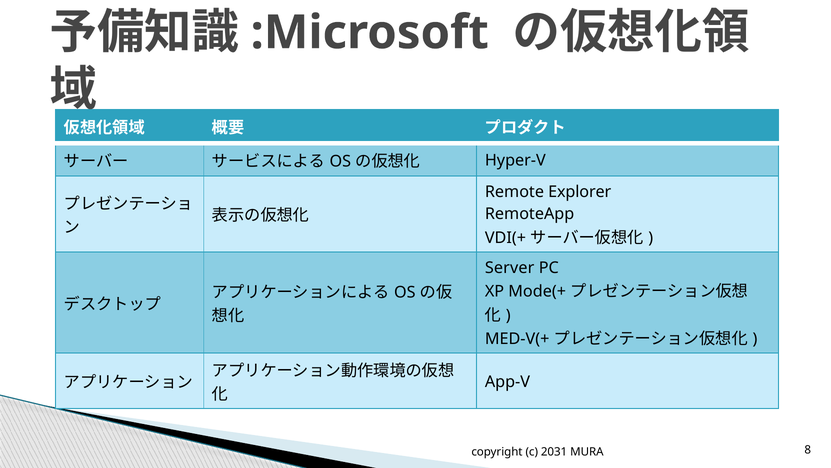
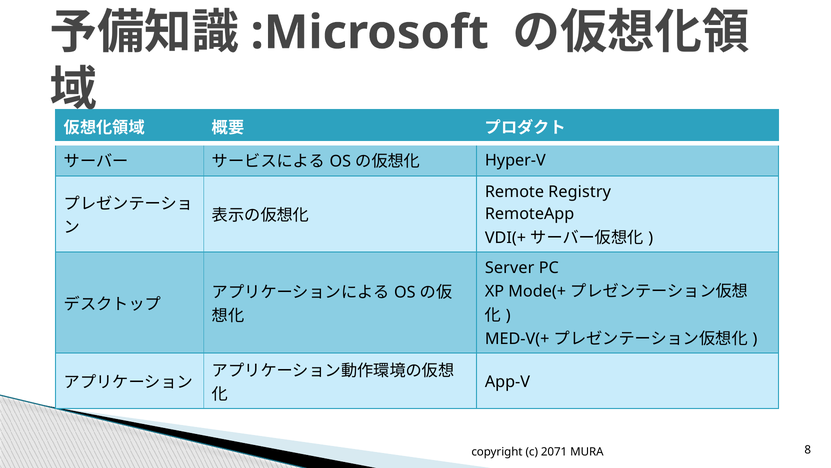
Explorer: Explorer -> Registry (580, 192)
2031: 2031 -> 2071 (554, 451)
